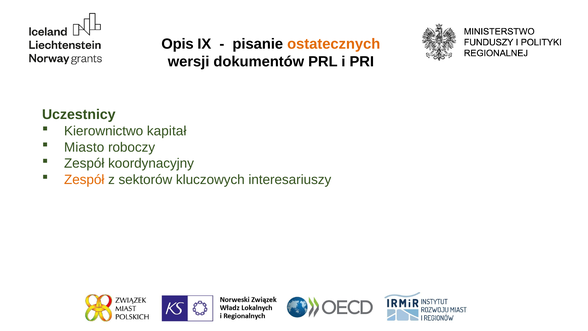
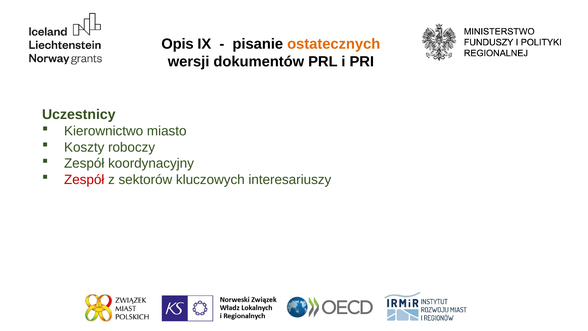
kapitał: kapitał -> miasto (167, 131)
Miasto: Miasto -> Koszty (84, 147)
Zespół colour: orange -> red (84, 179)
